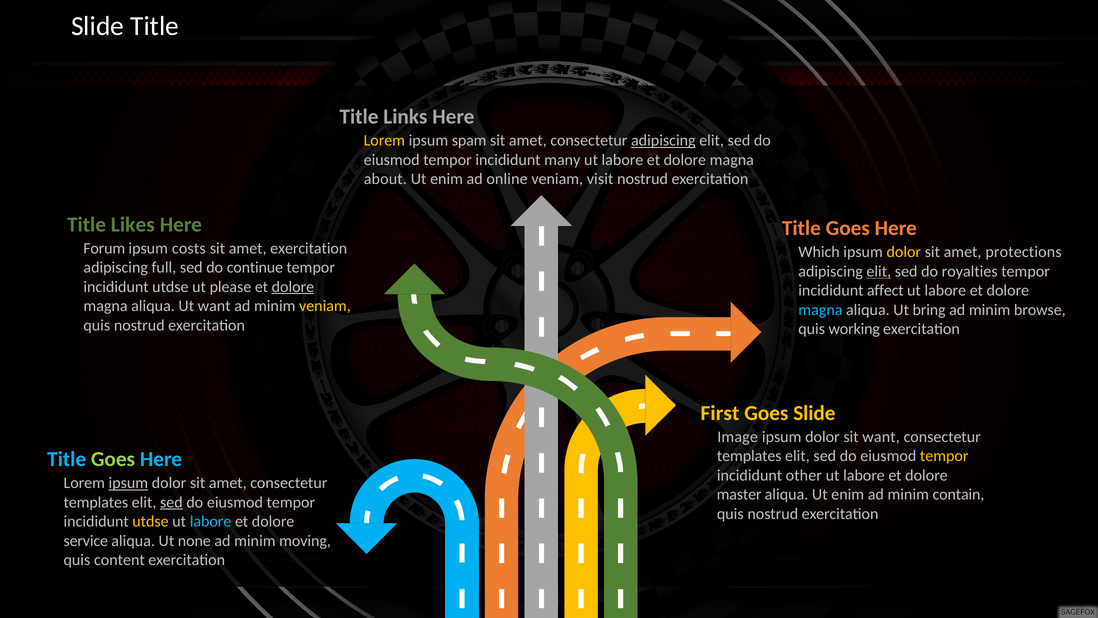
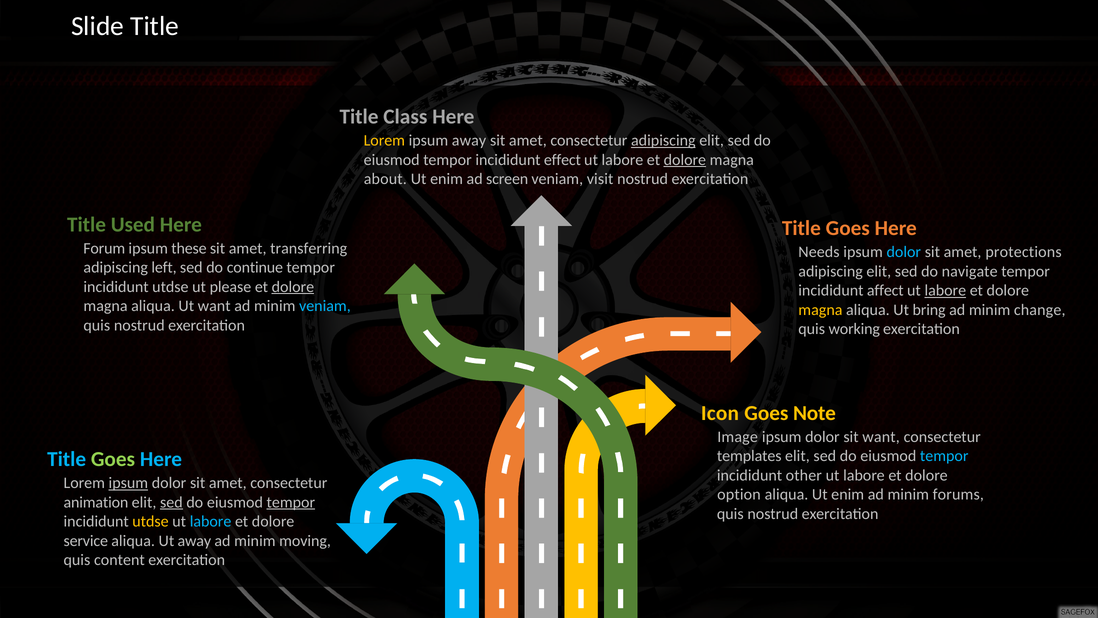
Links: Links -> Class (405, 117)
ipsum spam: spam -> away (469, 140)
many: many -> effect (562, 160)
dolore underline: none -> present (685, 160)
online: online -> screen (507, 179)
Likes: Likes -> Used (133, 224)
costs: costs -> these (189, 248)
amet exercitation: exercitation -> transferring (309, 248)
Which: Which -> Needs (819, 252)
dolor colour: yellow -> light blue (904, 252)
full: full -> left (164, 267)
elit underline: present -> none (879, 271)
royalties: royalties -> navigate (970, 271)
labore underline: none -> present (945, 290)
veniam colour: yellow -> light blue (325, 306)
magna colour: light blue -> yellow (820, 310)
browse: browse -> change (1040, 310)
First: First -> Icon (720, 413)
Goes Slide: Slide -> Note (814, 413)
tempor colour: yellow -> light blue (944, 456)
master: master -> option (739, 494)
contain: contain -> forums (958, 494)
templates: templates -> animation (96, 502)
tempor underline: none -> present (291, 502)
Ut none: none -> away (194, 540)
